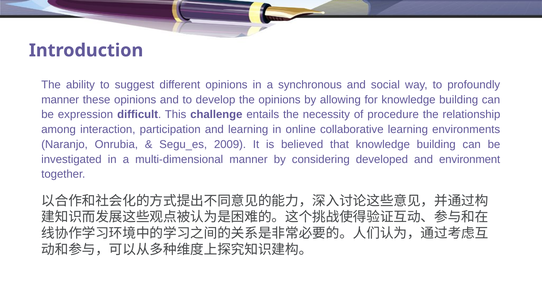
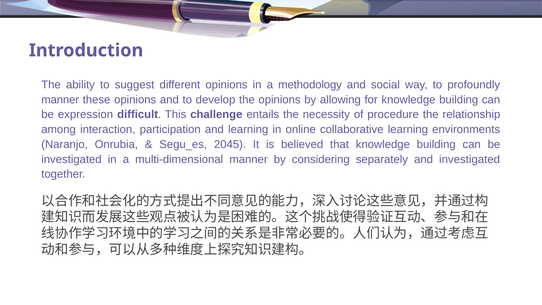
synchronous: synchronous -> methodology (310, 85)
2009: 2009 -> 2045 (230, 144)
developed: developed -> separately (382, 159)
and environment: environment -> investigated (470, 159)
